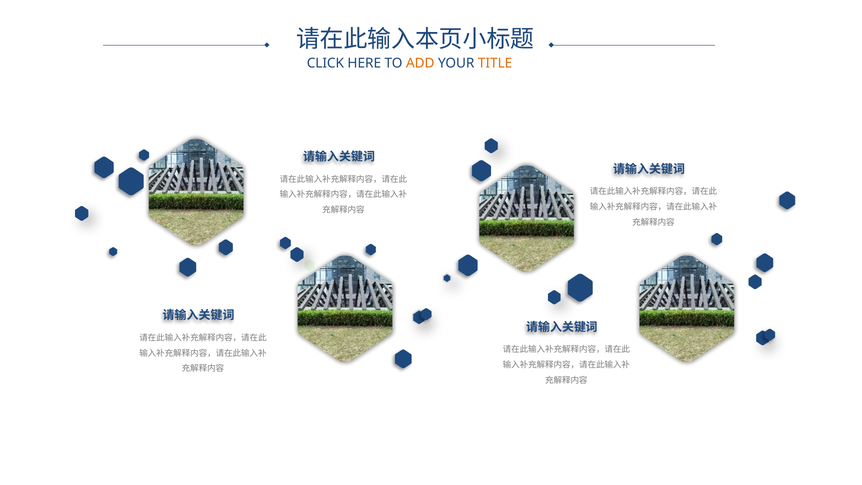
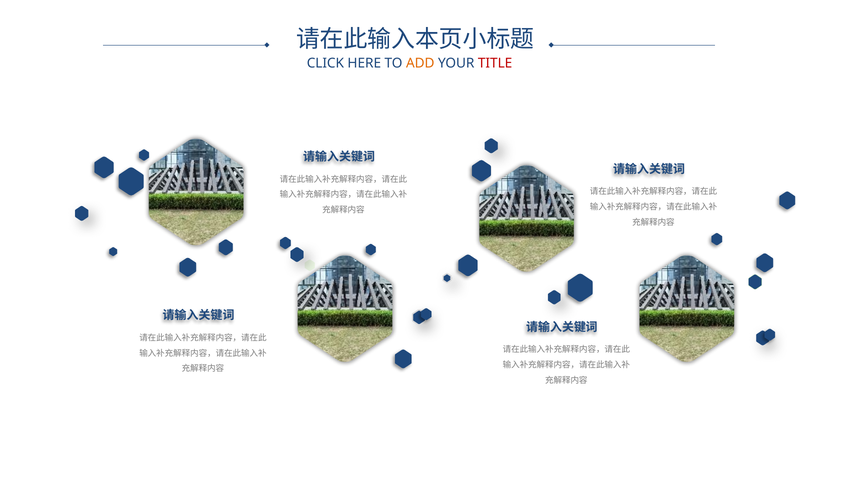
TITLE colour: orange -> red (495, 63)
